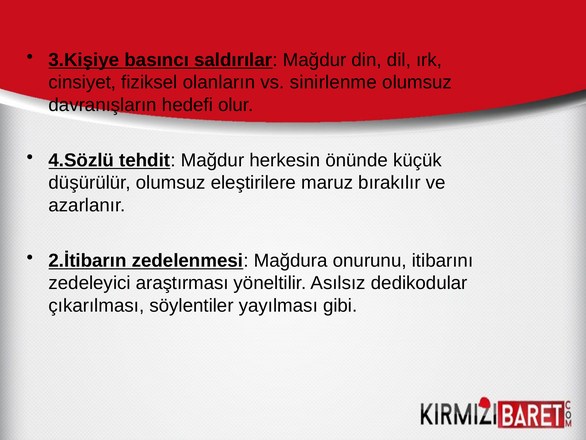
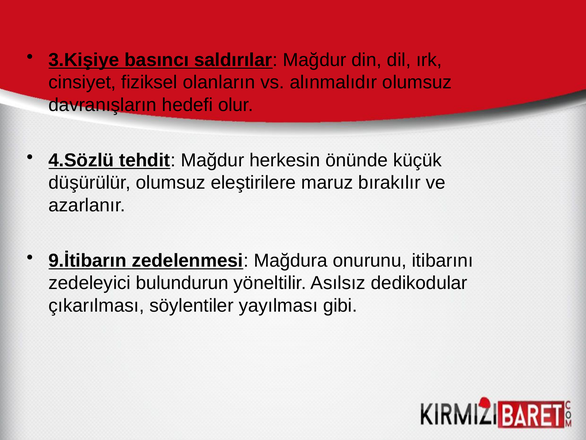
sinirlenme: sinirlenme -> alınmalıdır (333, 82)
2.İtibarın: 2.İtibarın -> 9.İtibarın (88, 260)
araştırması: araştırması -> bulundurun (182, 283)
